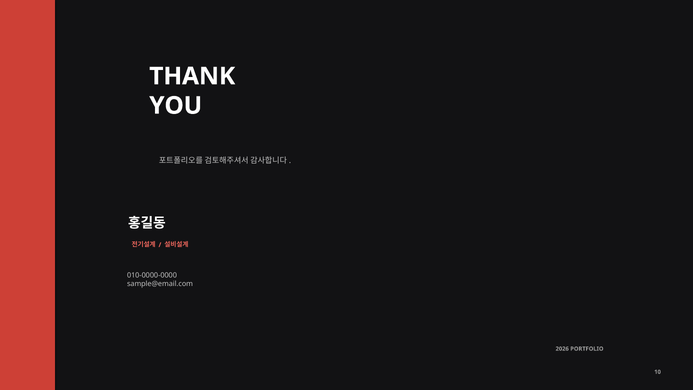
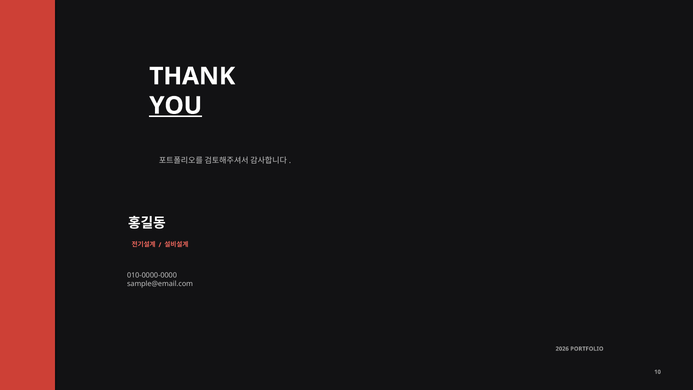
YOU underline: none -> present (176, 106)
